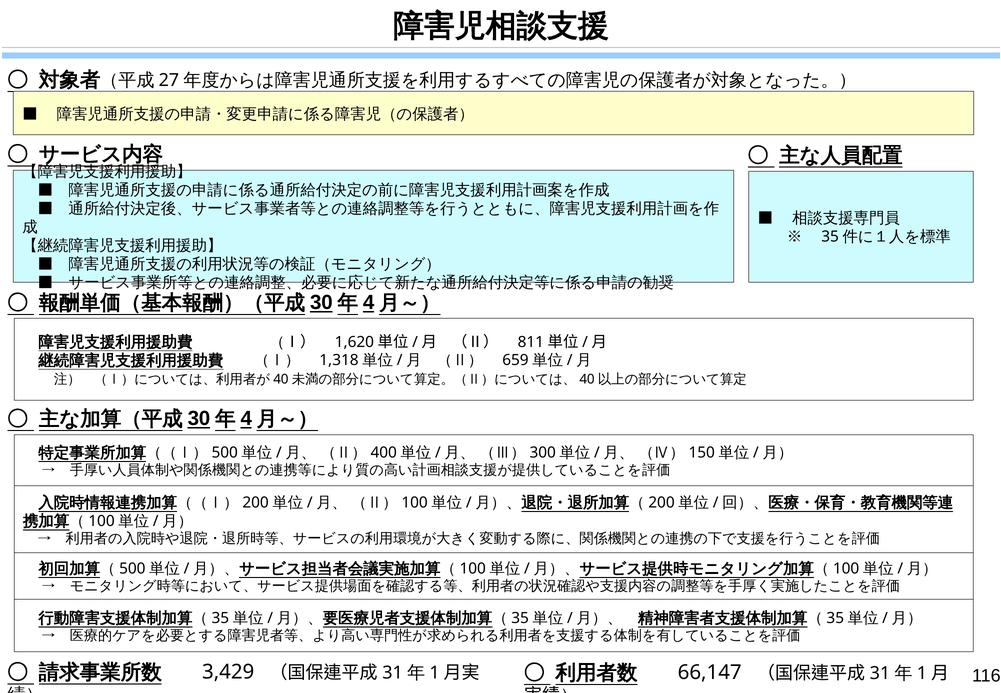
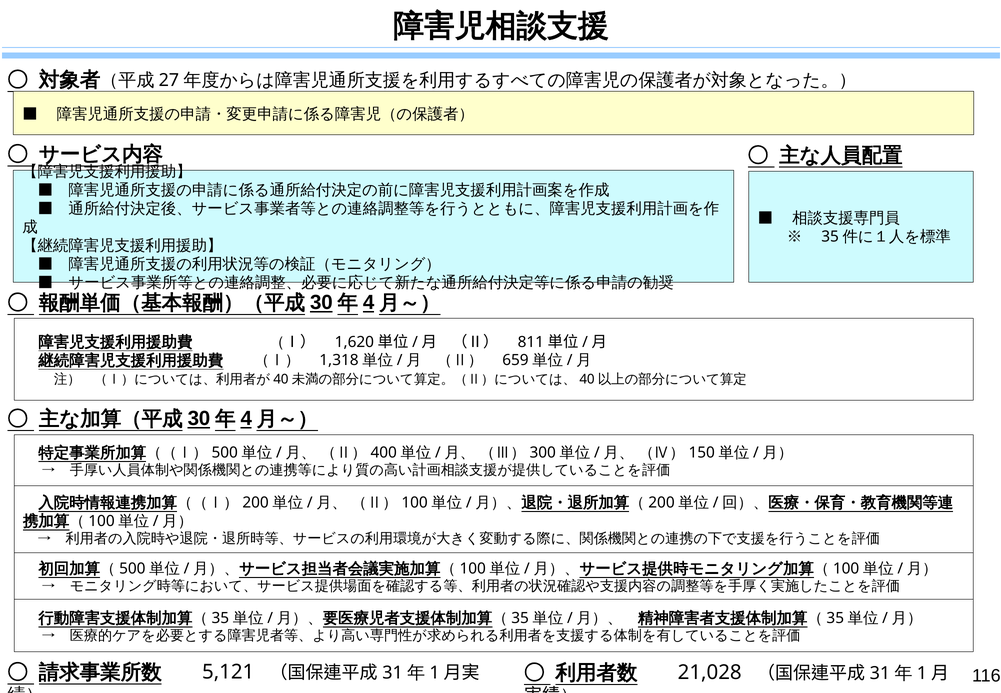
3,429: 3,429 -> 5,121 (228, 672)
66,147: 66,147 -> 21,028 (710, 673)
